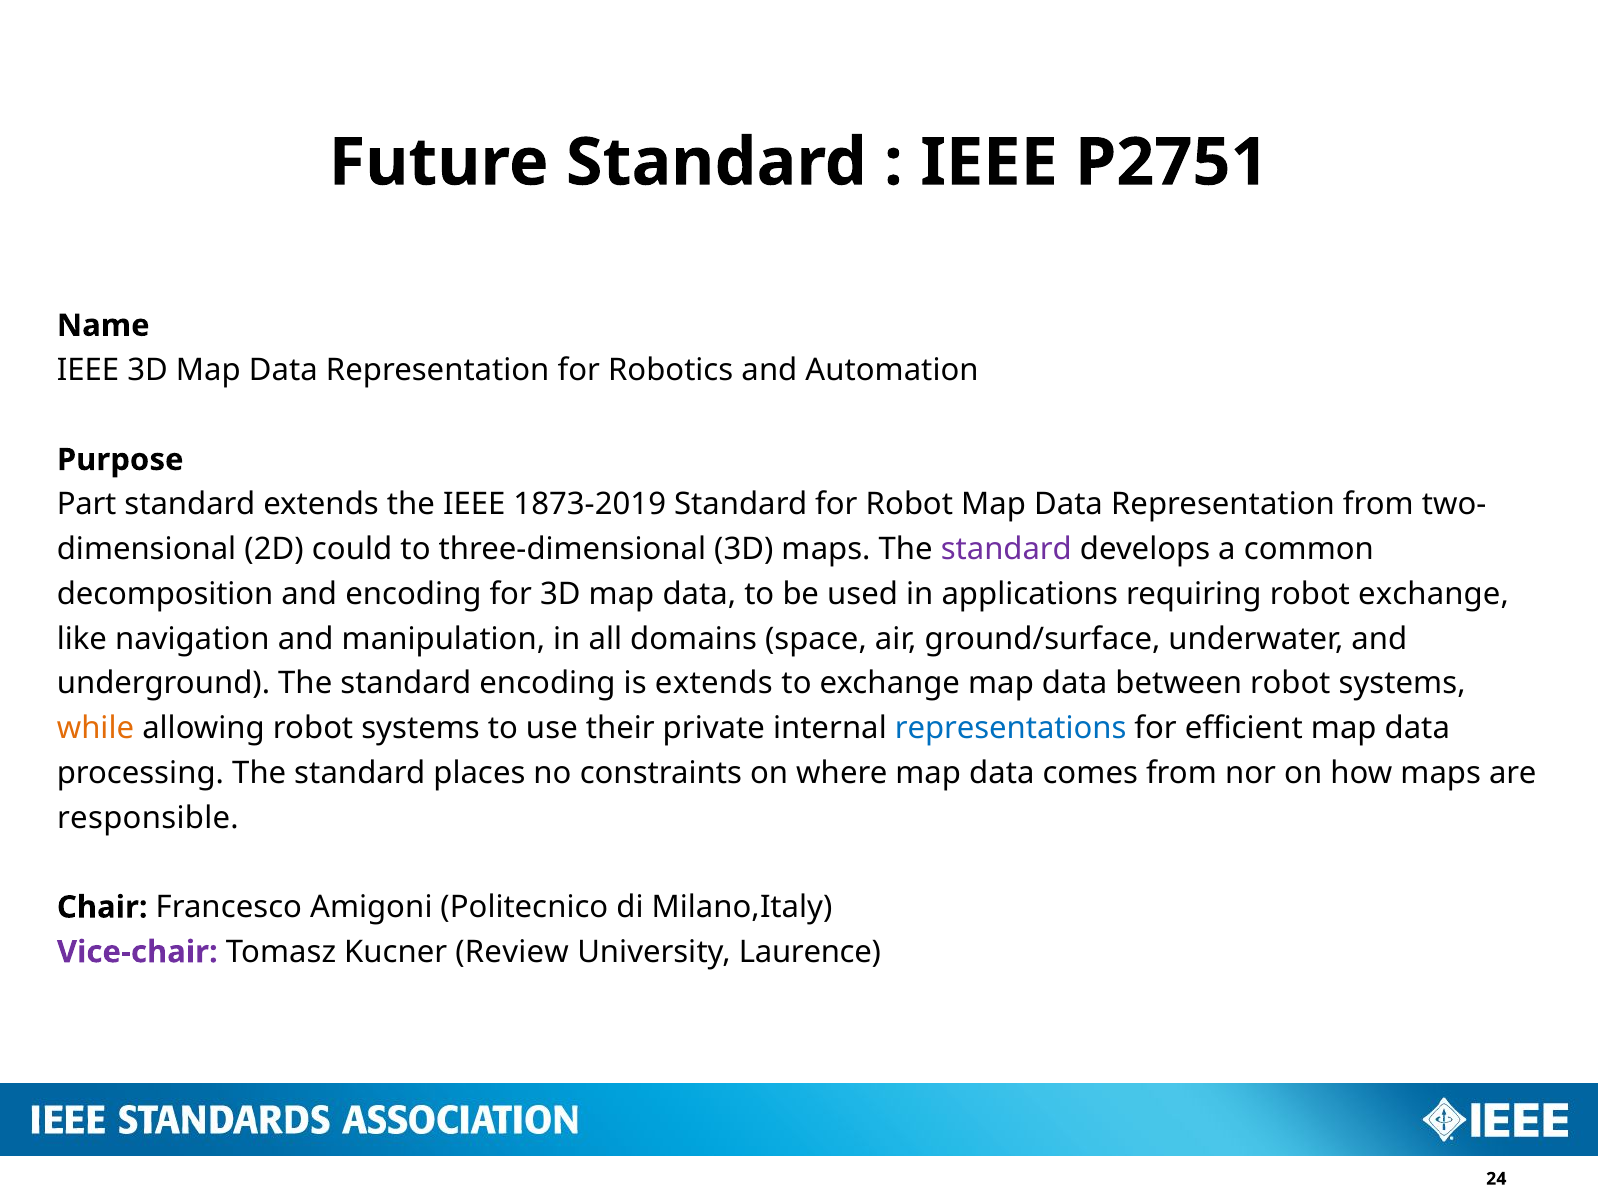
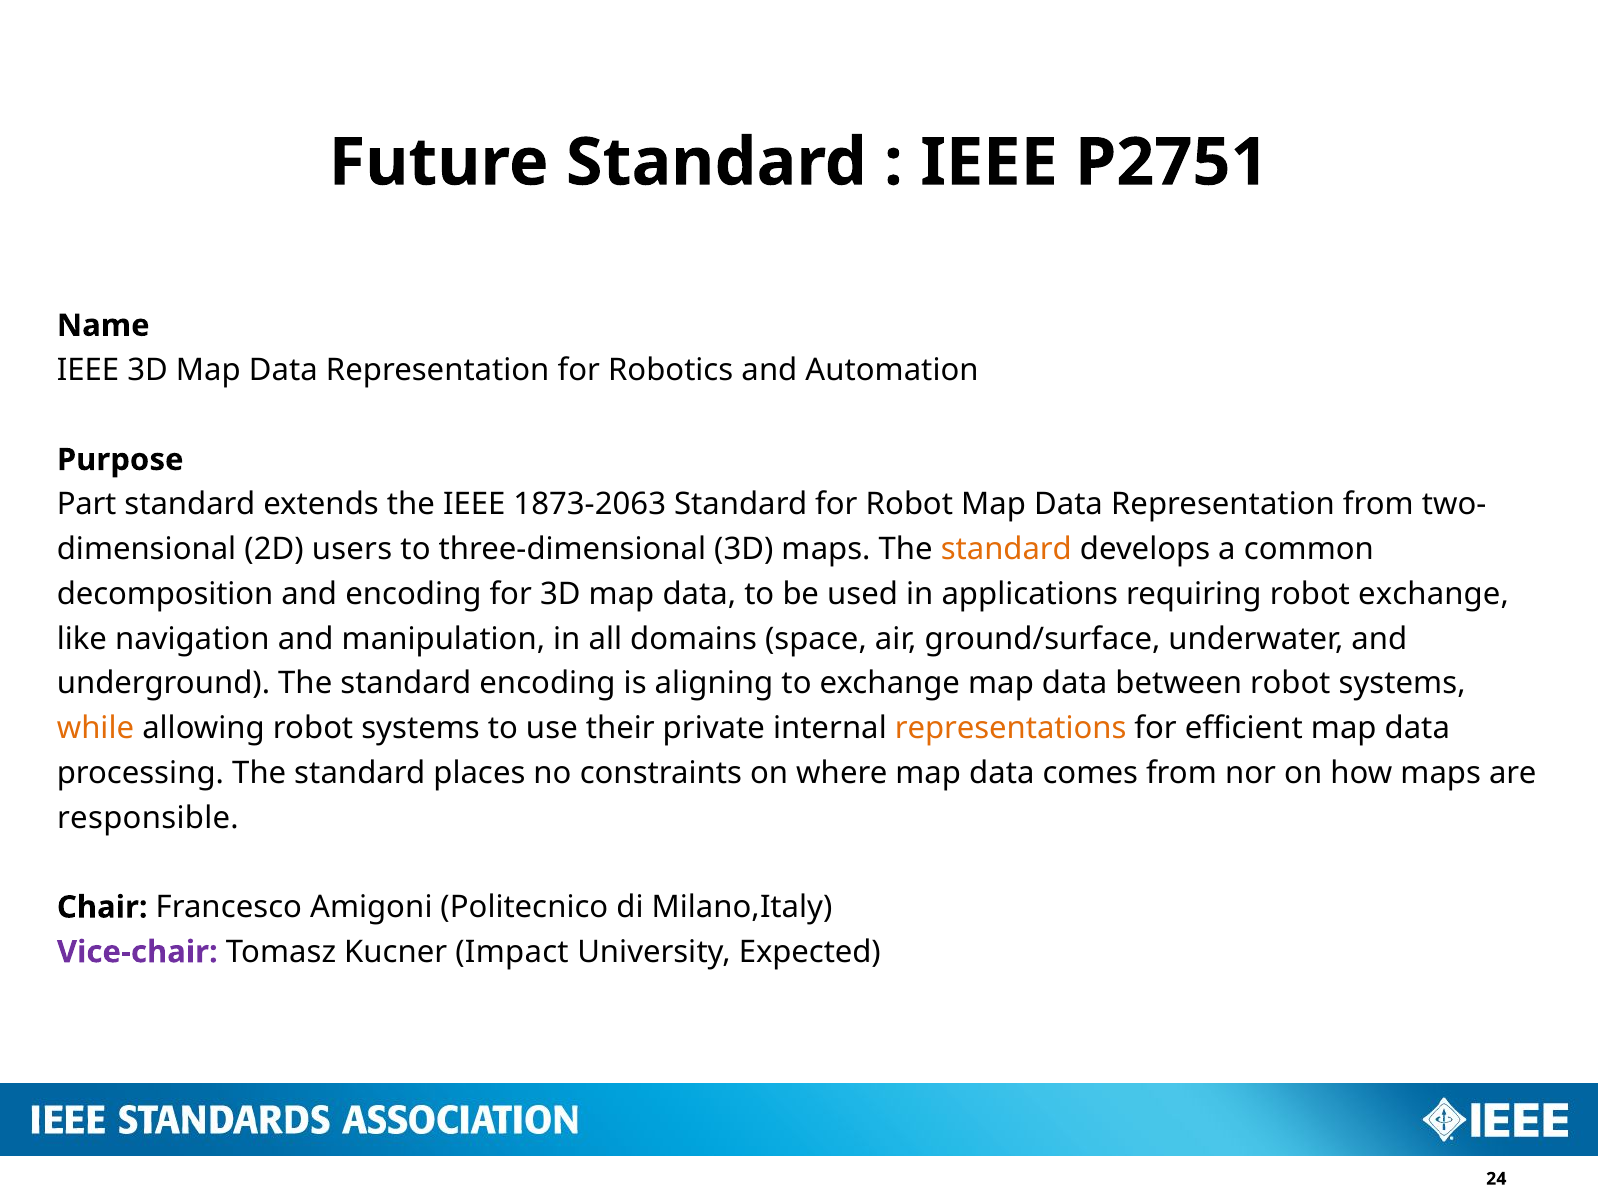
1873-2019: 1873-2019 -> 1873-2063 (590, 504)
could: could -> users (352, 549)
standard colour: purple -> orange (1006, 549)
is extends: extends -> aligning (714, 683)
representations colour: blue -> orange (1011, 728)
Review: Review -> Impact (512, 952)
Laurence: Laurence -> Expected (810, 952)
